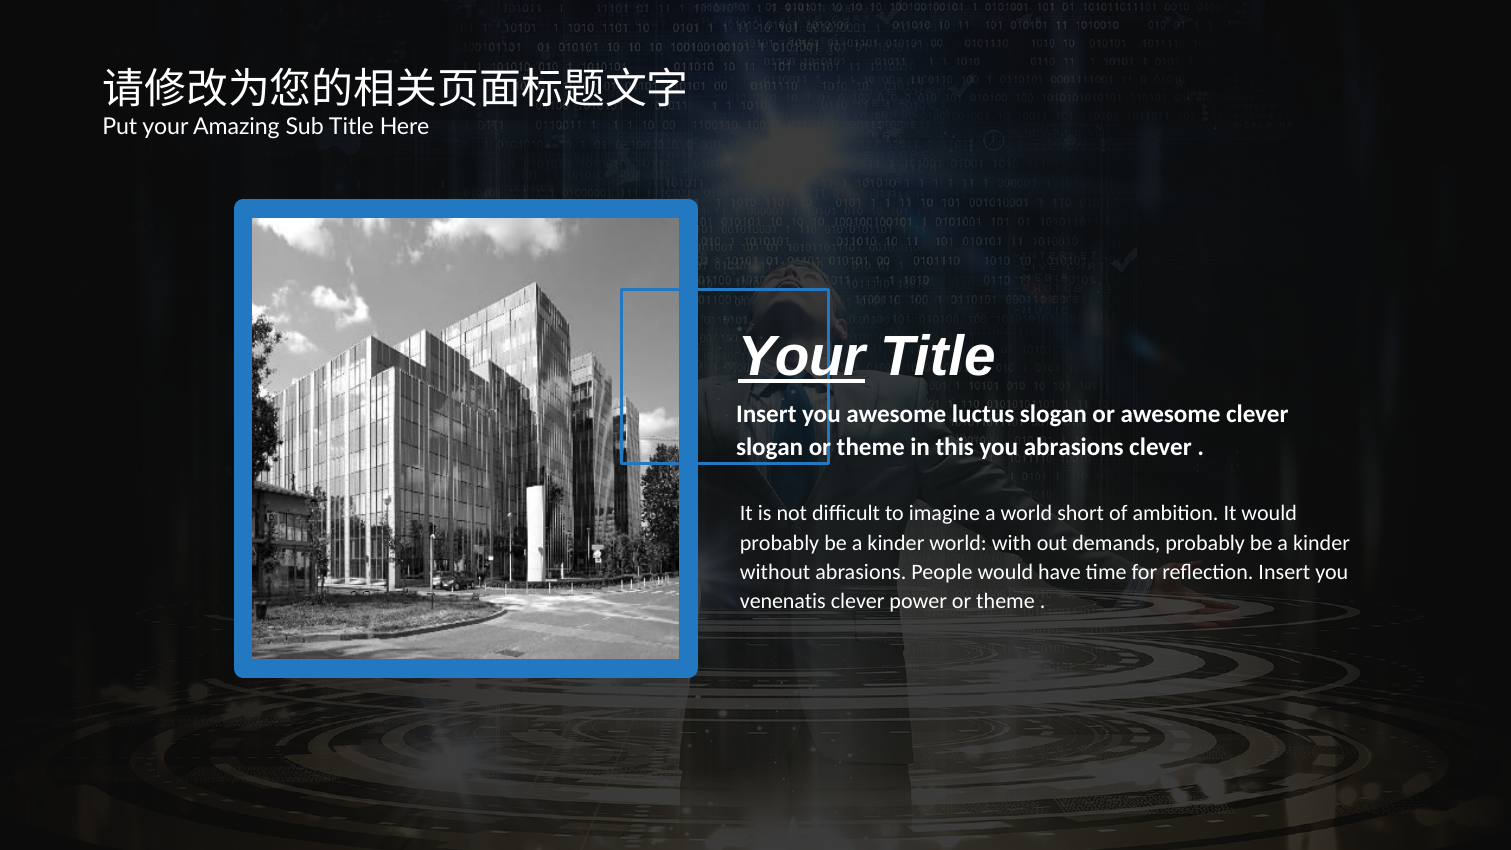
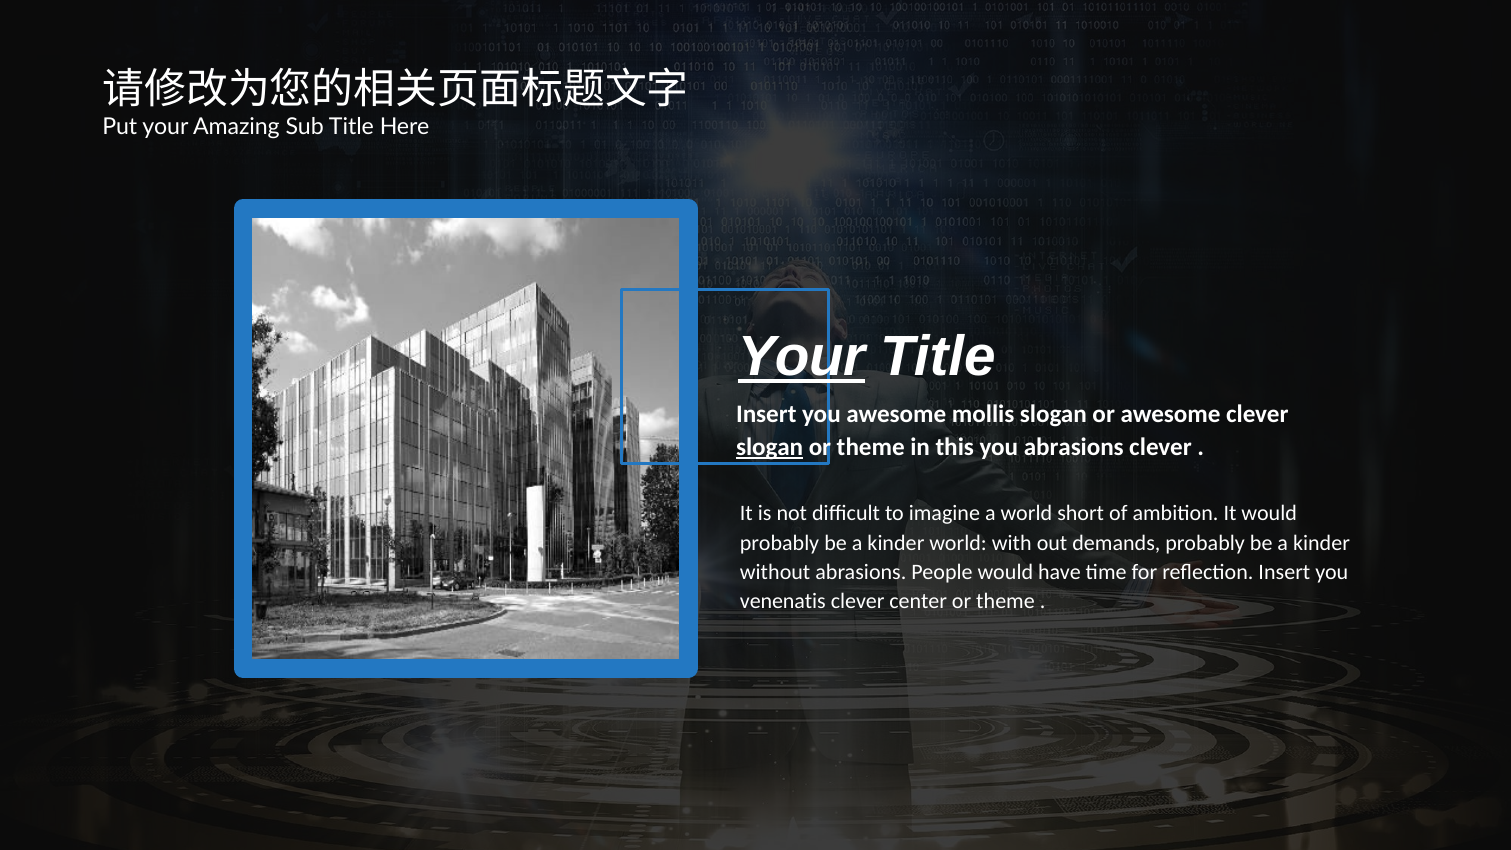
luctus: luctus -> mollis (983, 414)
slogan underline: none -> present (770, 447)
power: power -> center (918, 601)
